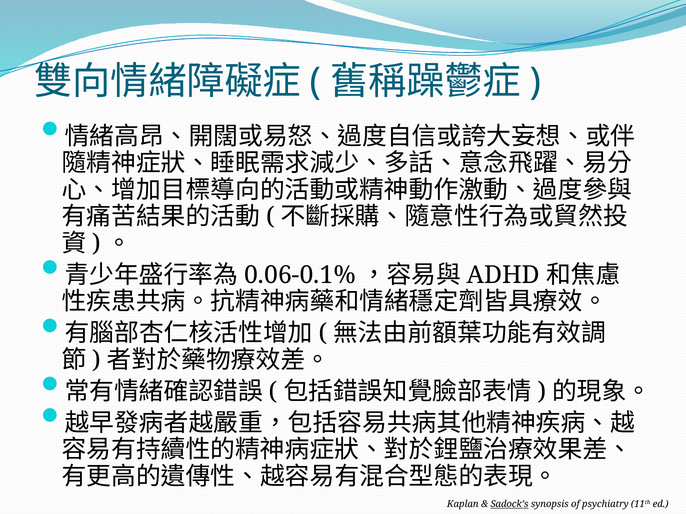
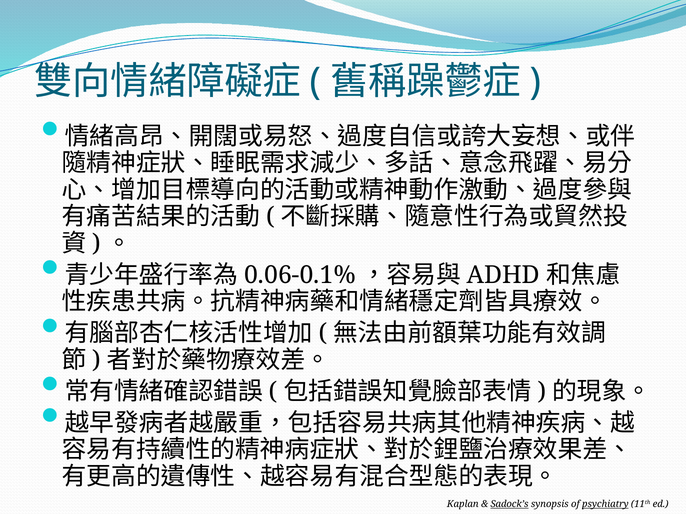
psychiatry underline: none -> present (605, 505)
